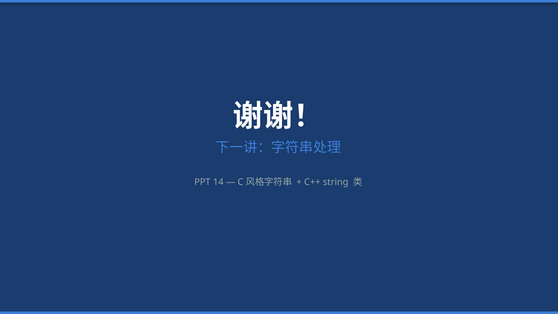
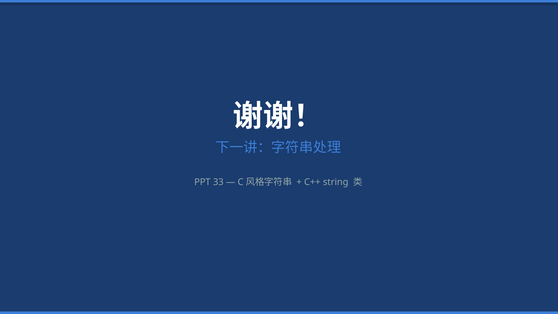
14: 14 -> 33 (218, 182)
